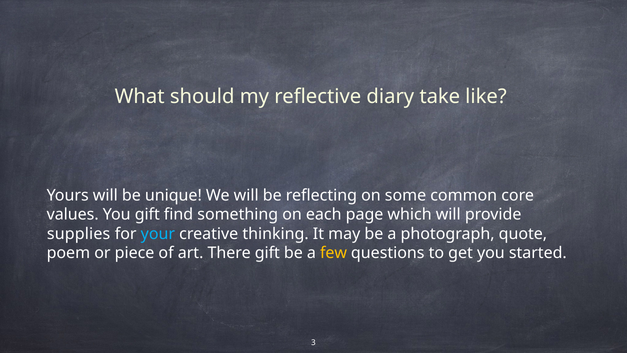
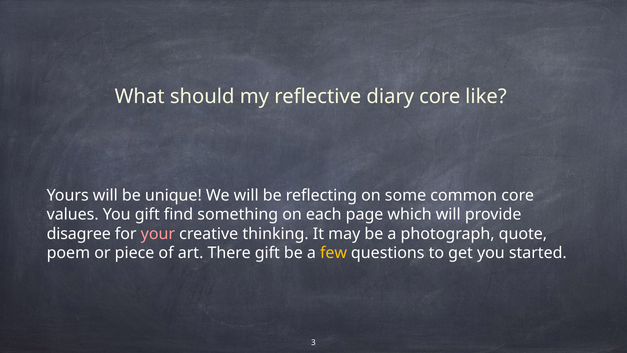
diary take: take -> core (440, 96)
supplies: supplies -> disagree (79, 234)
your colour: light blue -> pink (158, 234)
